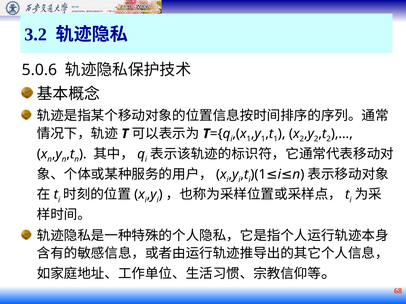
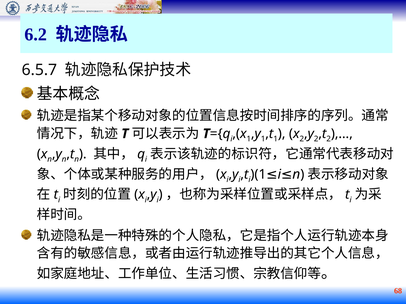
3.2: 3.2 -> 6.2 (36, 35)
5.0.6: 5.0.6 -> 6.5.7 (39, 70)
